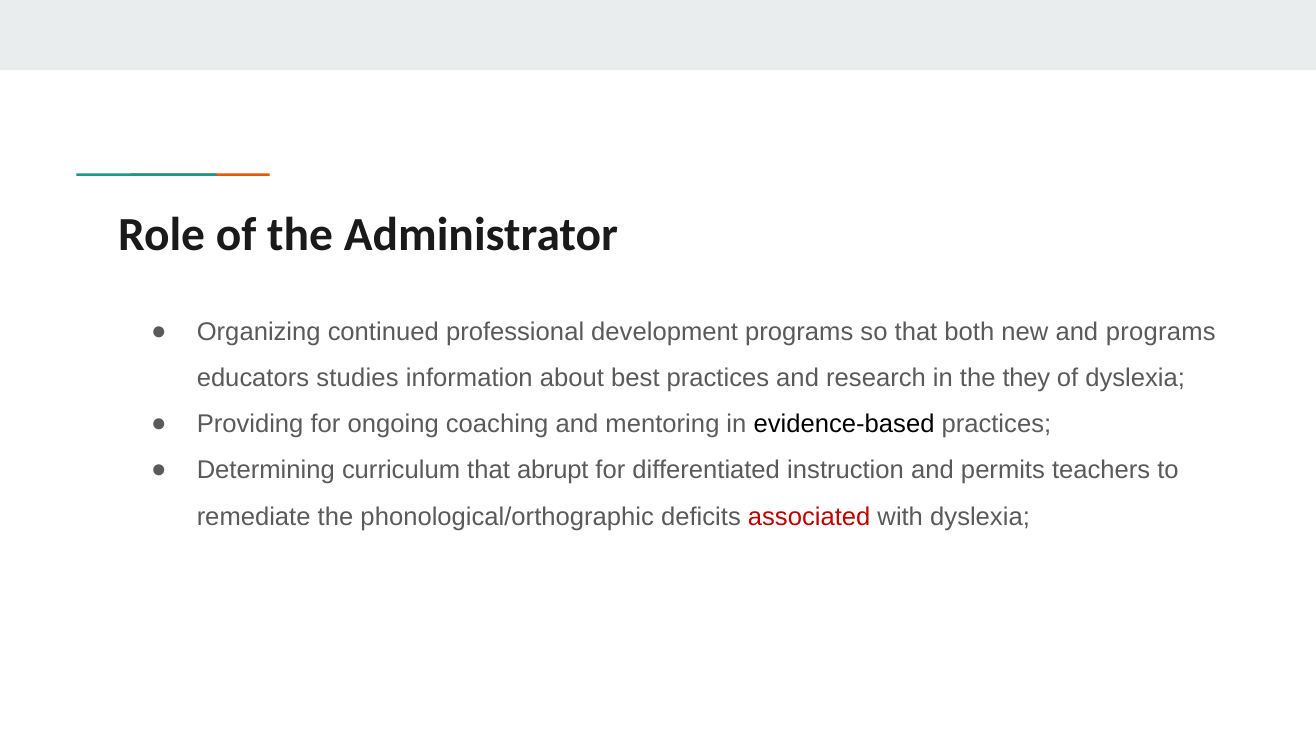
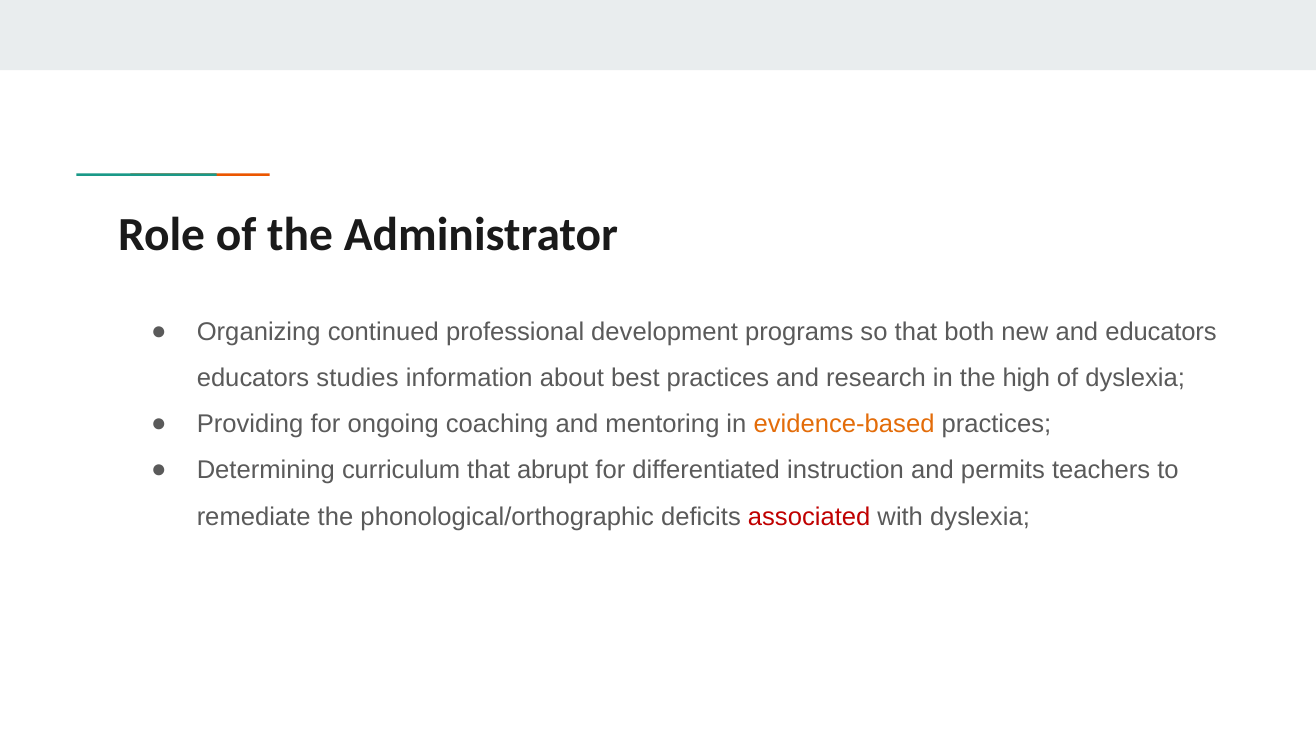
and programs: programs -> educators (1161, 333)
they: they -> high (1026, 379)
evidence-based colour: black -> orange (844, 425)
